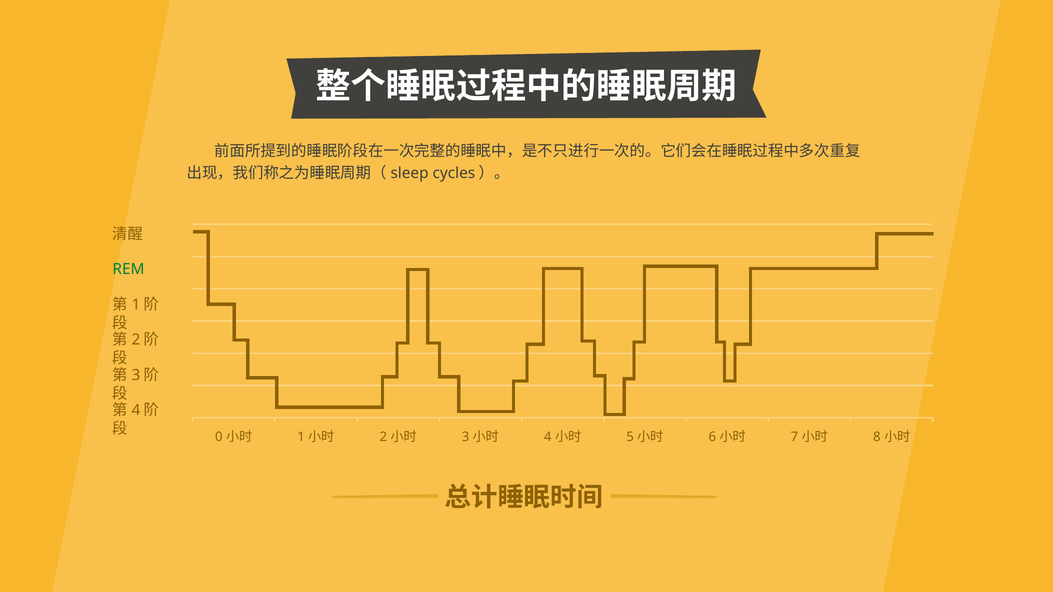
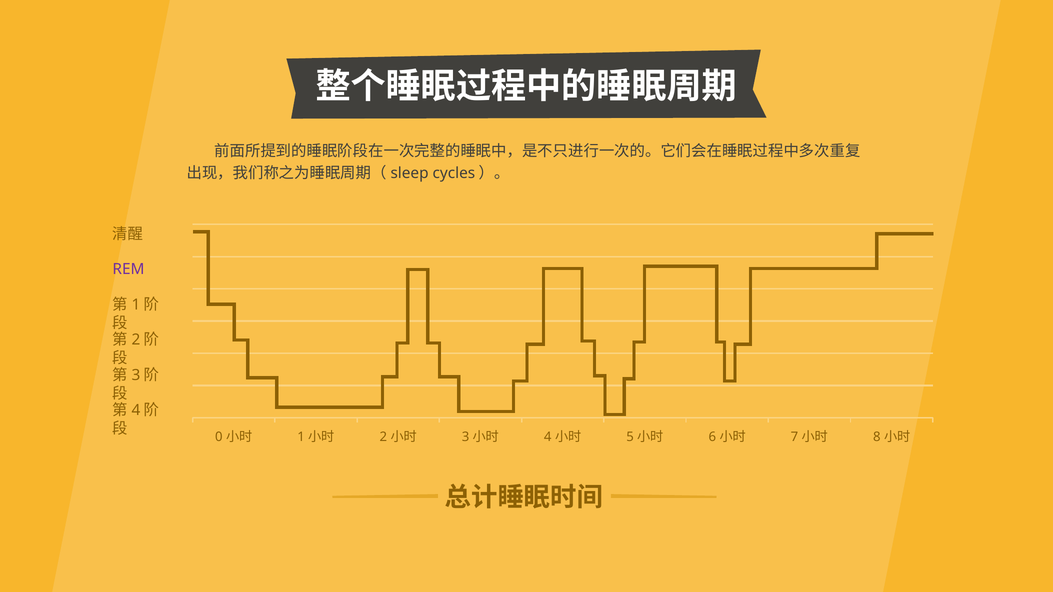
REM colour: green -> purple (128, 269)
